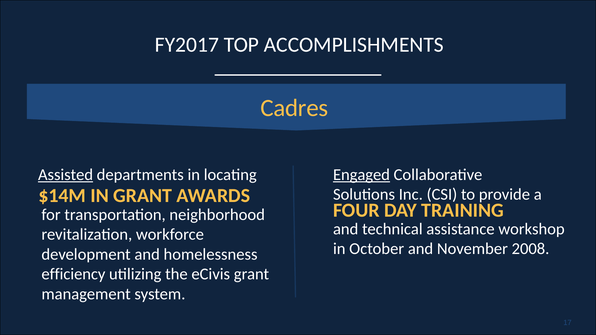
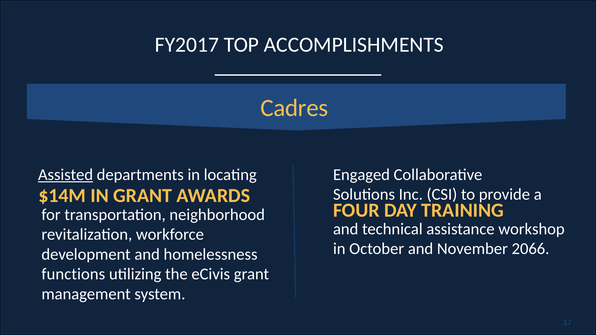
Engaged underline: present -> none (361, 175)
2008: 2008 -> 2066 (531, 249)
efficiency: efficiency -> functions (73, 274)
